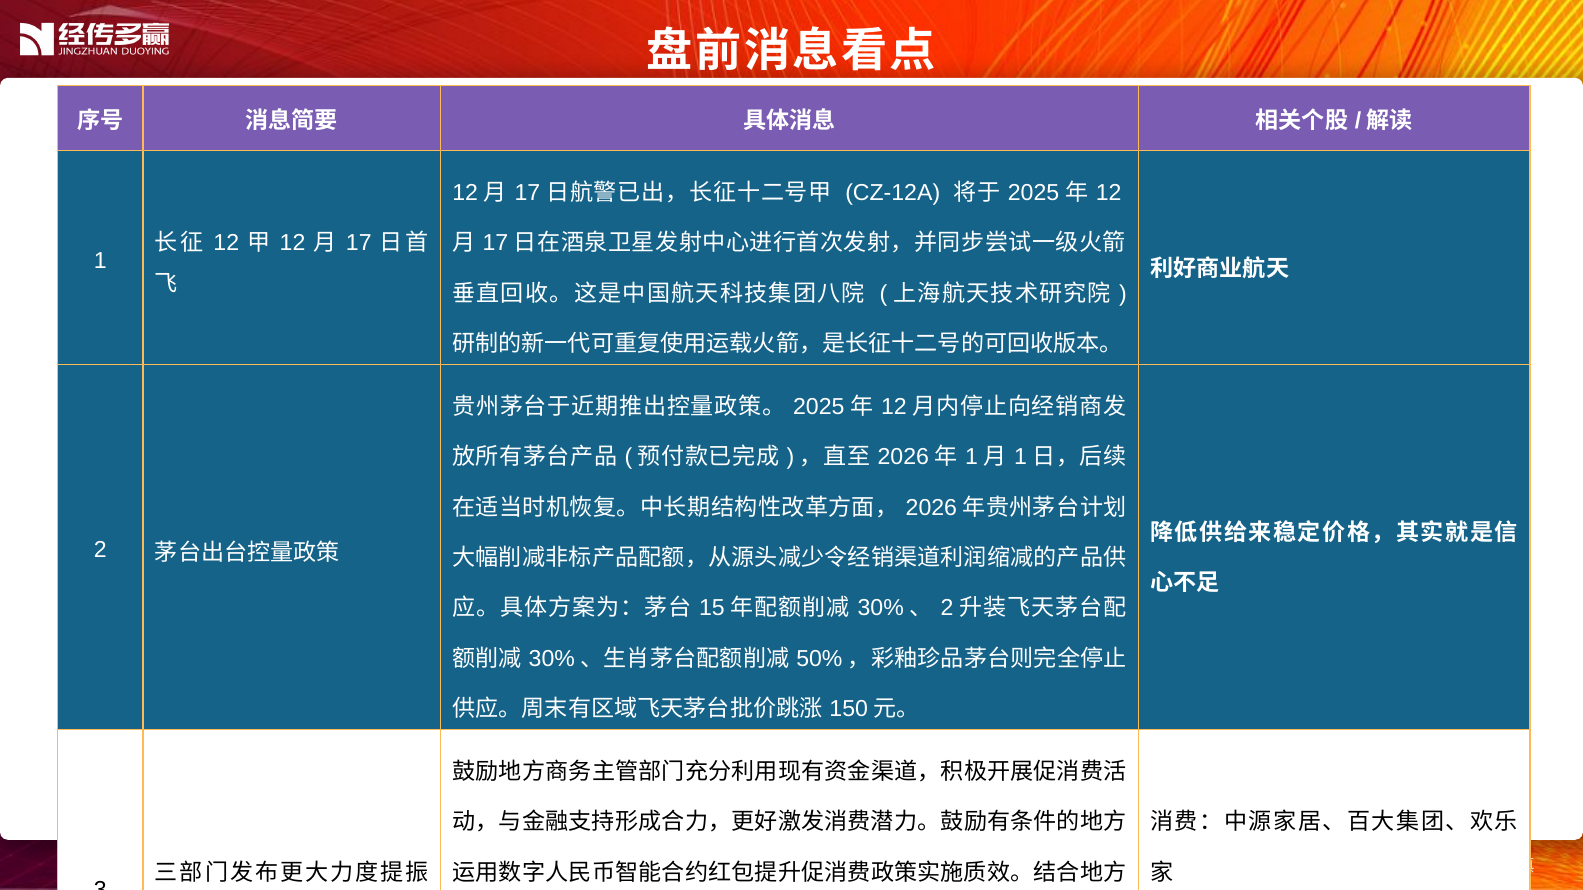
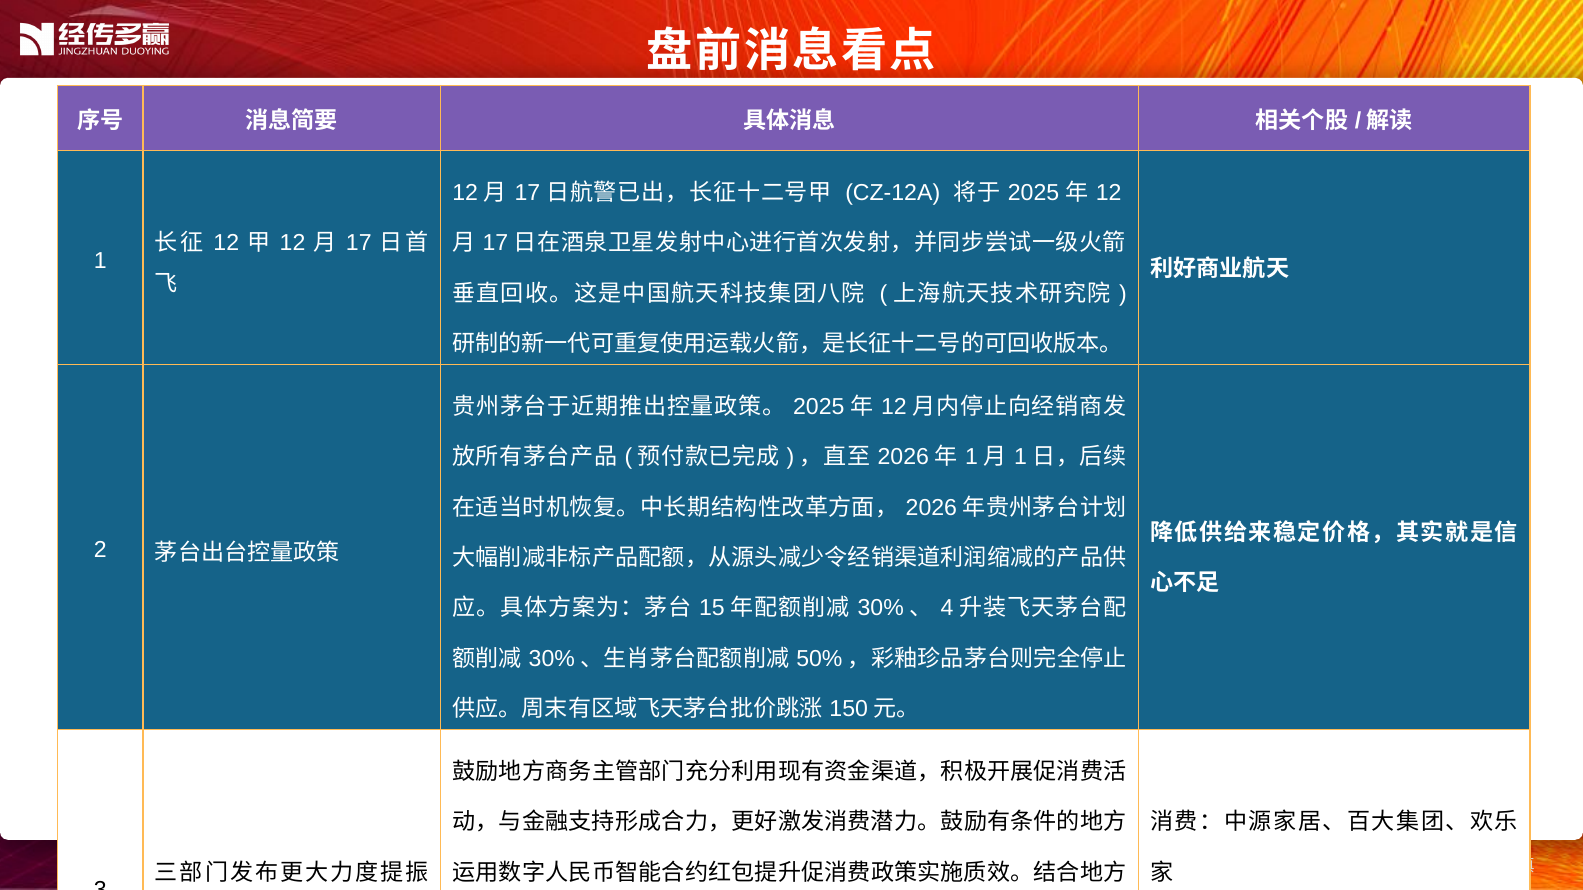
2: 2 -> 4 (947, 609)
